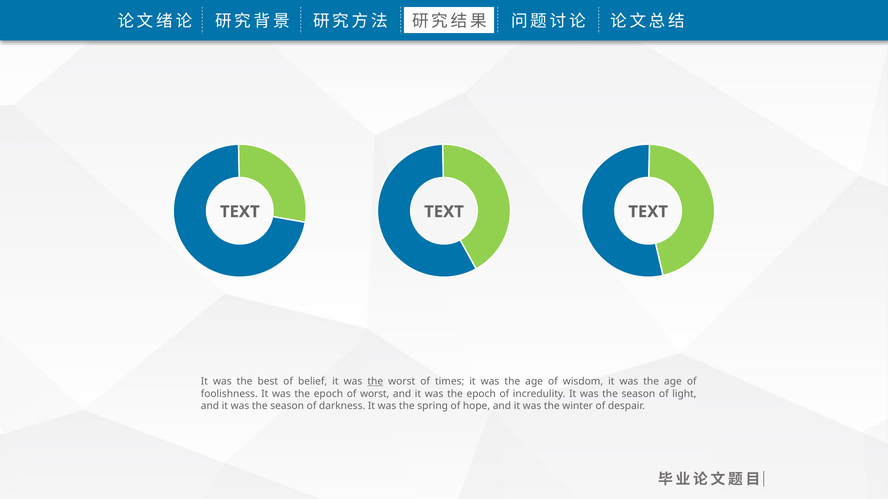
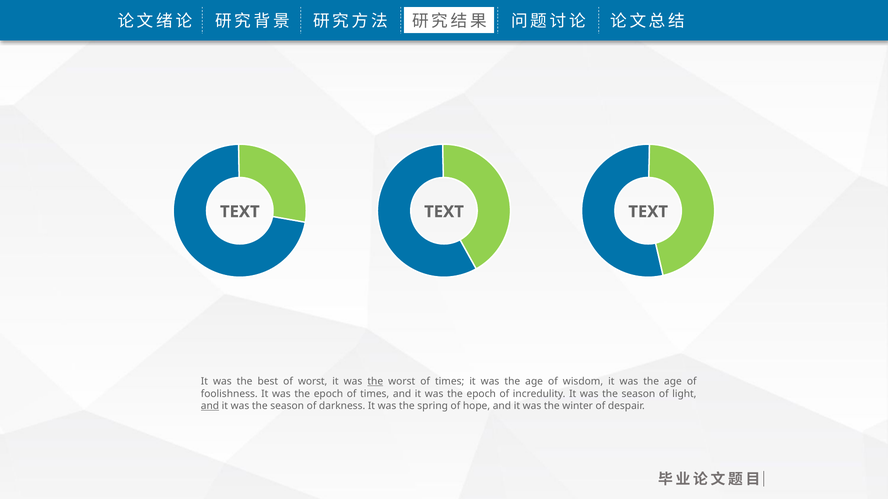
of belief: belief -> worst (313, 382)
epoch of worst: worst -> times (375, 394)
and underline: none -> present (210, 406)
